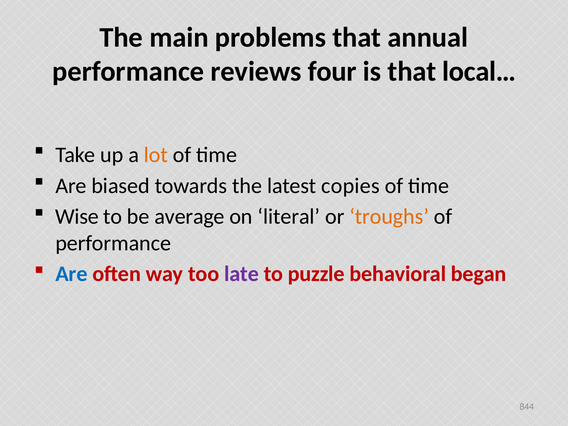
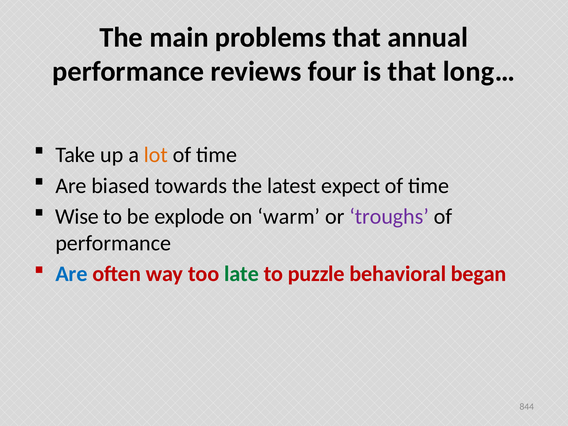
local…: local… -> long… (479, 72)
copies: copies -> expect (351, 186)
average: average -> explode (190, 217)
literal: literal -> warm (289, 217)
troughs colour: orange -> purple (389, 217)
late colour: purple -> green (242, 274)
